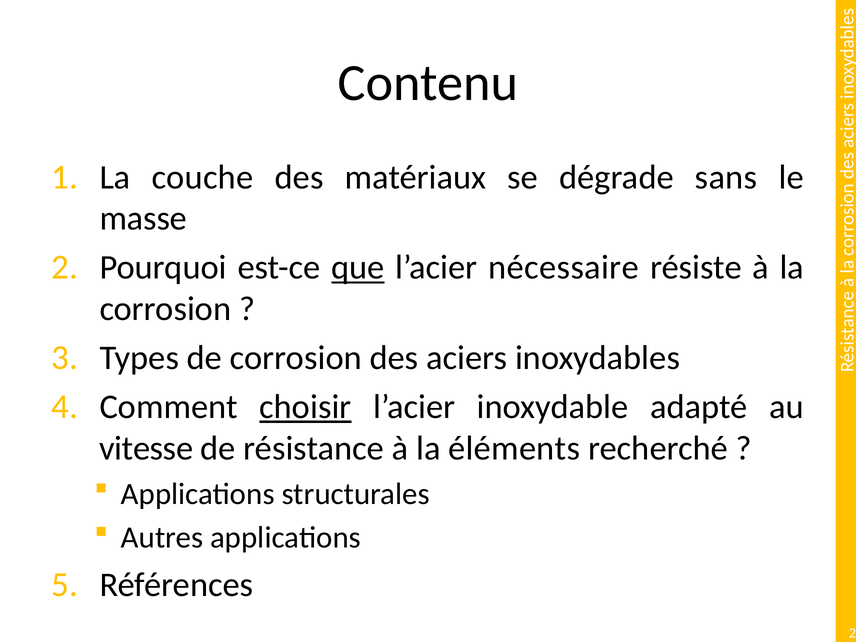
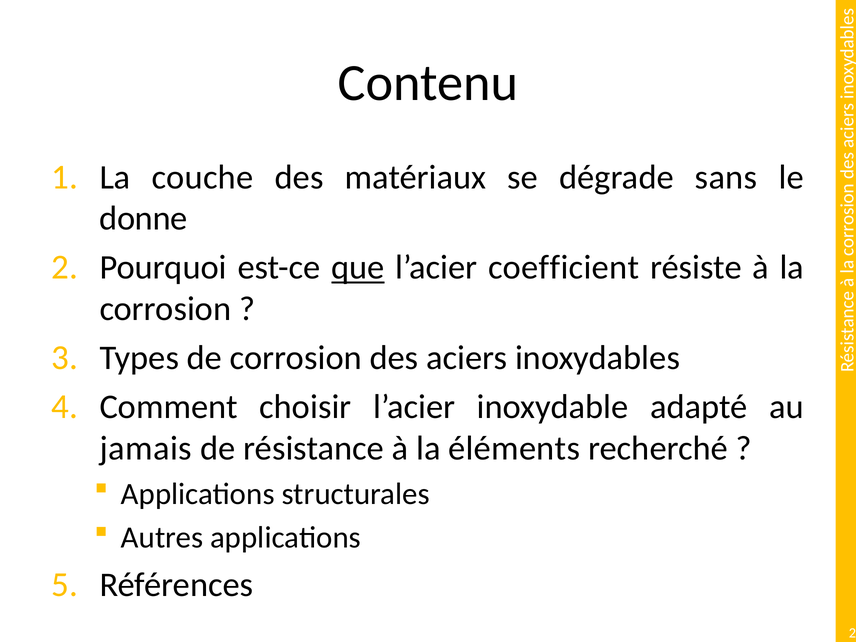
masse: masse -> donne (143, 219)
nécessaire: nécessaire -> coefficient (564, 268)
choisir underline: present -> none (305, 407)
vitesse: vitesse -> jamais (146, 448)
